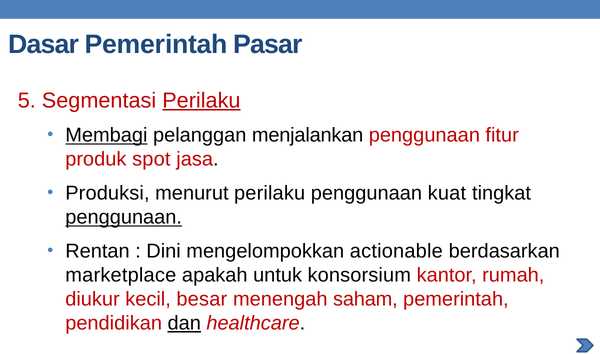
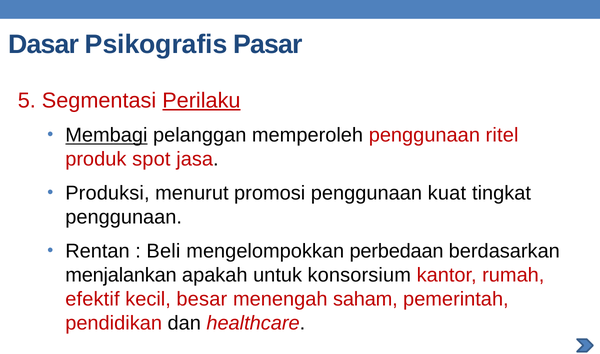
Dasar Pemerintah: Pemerintah -> Psikografis (156, 45)
menjalankan: menjalankan -> memperoleh (308, 136)
fitur: fitur -> ritel (502, 136)
menurut perilaku: perilaku -> promosi (270, 194)
penggunaan underline: present -> none (124, 218)
Dini: Dini -> Beli (163, 252)
actionable: actionable -> perbedaan (397, 252)
marketplace: marketplace -> menjalankan (121, 276)
diukur: diukur -> efektif (92, 300)
dan underline: present -> none (184, 324)
